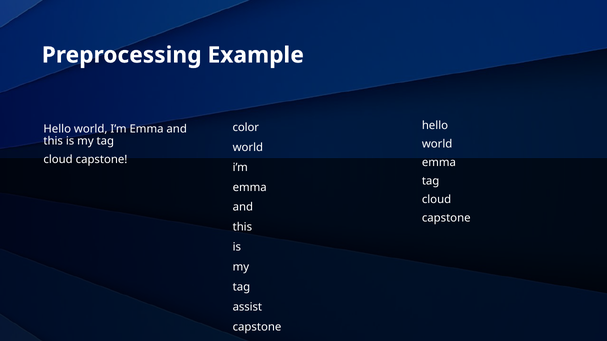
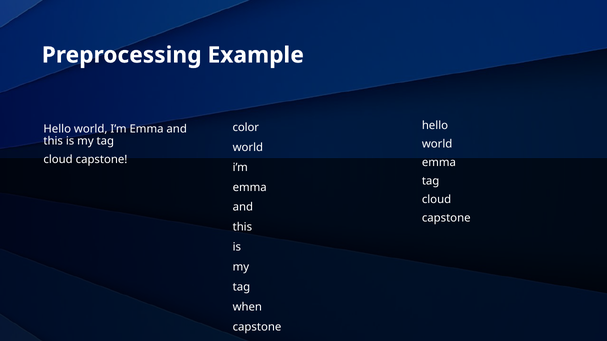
assist: assist -> when (247, 307)
